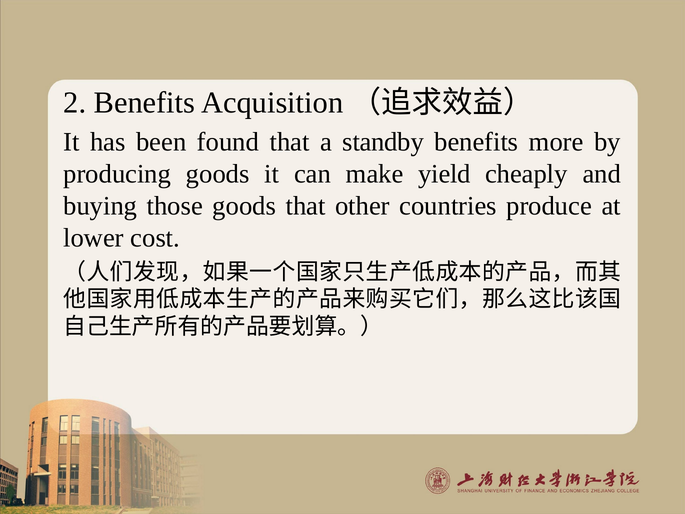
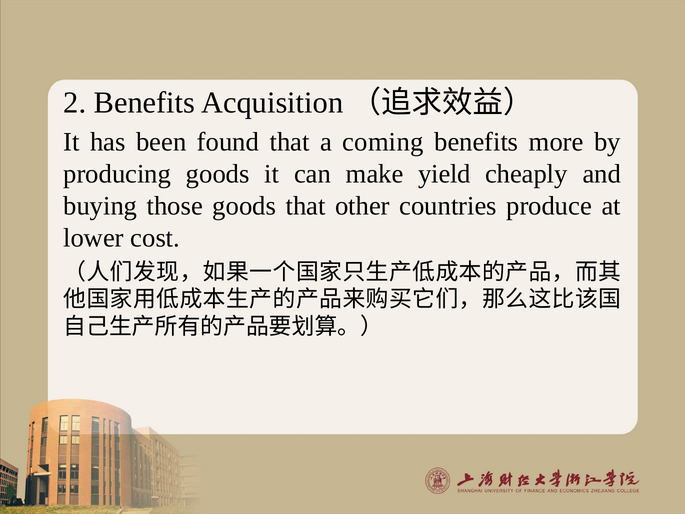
standby: standby -> coming (383, 142)
